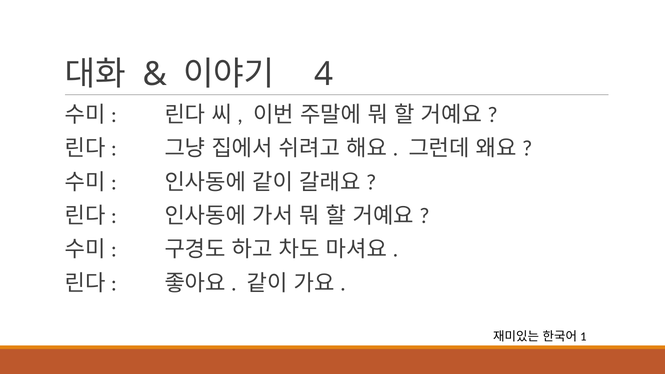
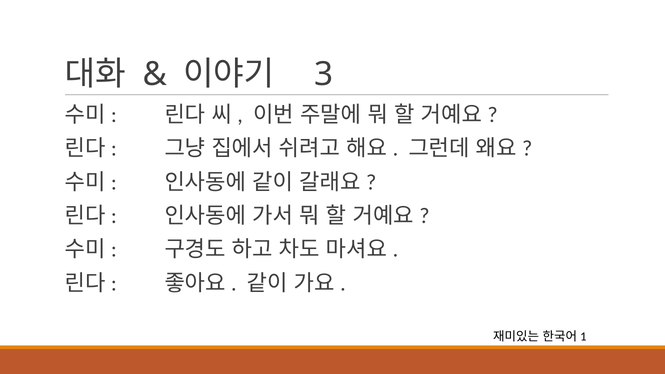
4: 4 -> 3 (324, 75)
